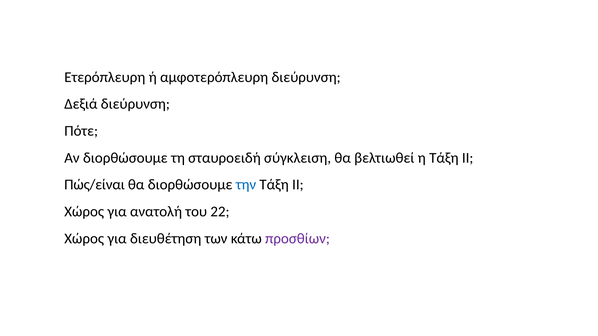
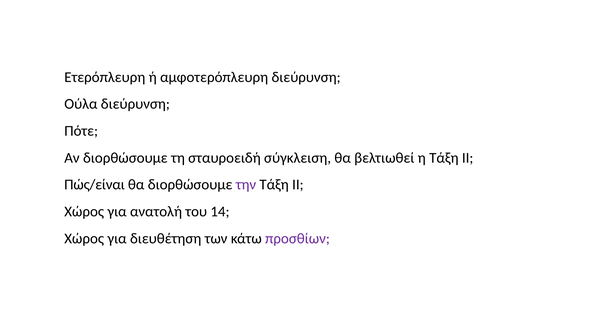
Δεξιά: Δεξιά -> Ούλα (81, 104)
την colour: blue -> purple (246, 185)
22: 22 -> 14 (220, 212)
